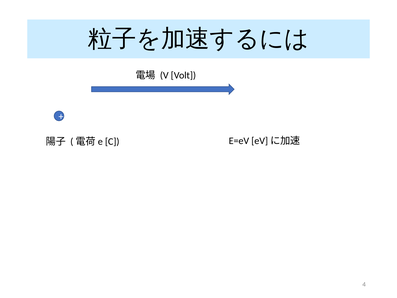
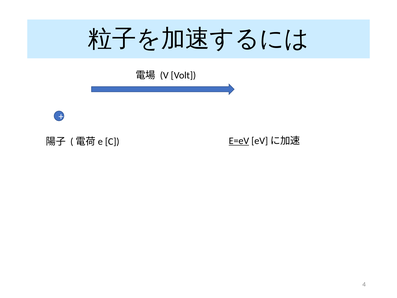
E=eV underline: none -> present (239, 141)
